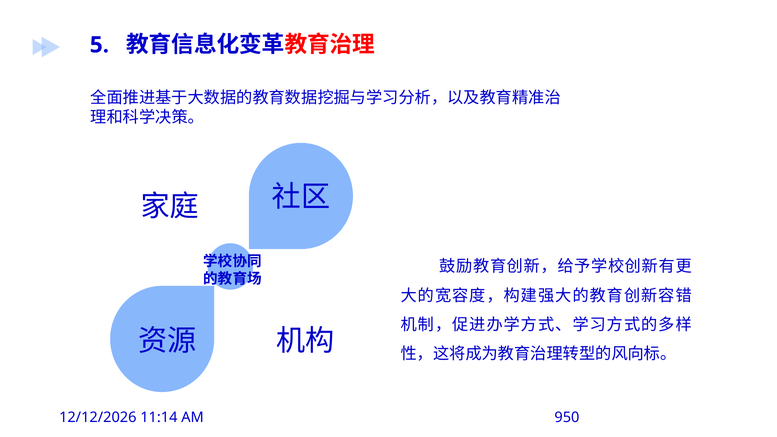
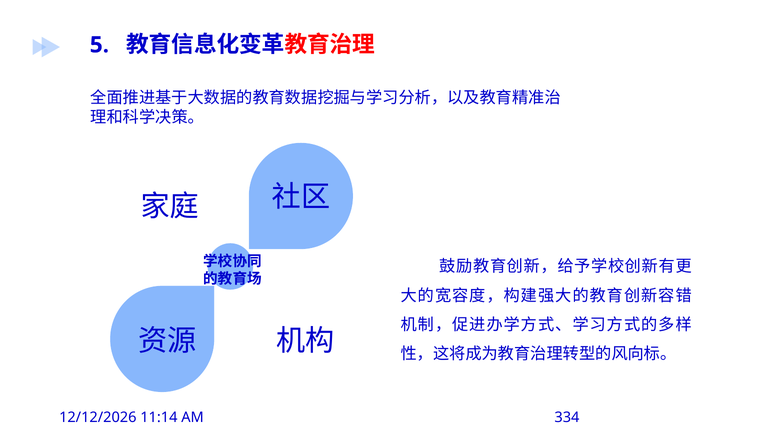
950: 950 -> 334 (567, 418)
